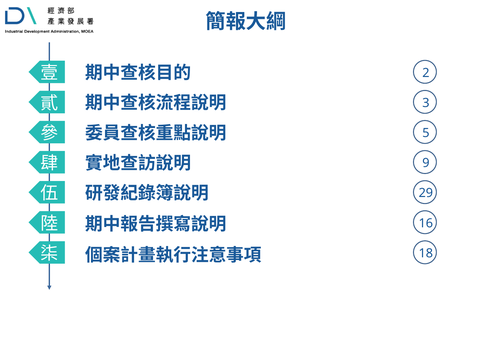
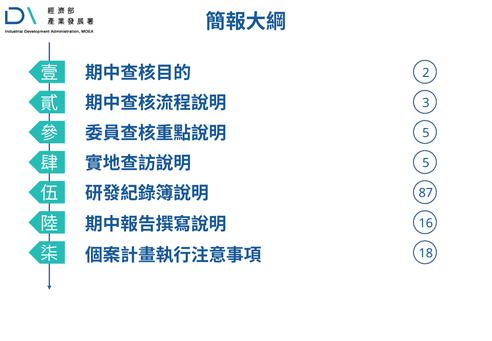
9: 9 -> 5 (426, 163)
29: 29 -> 87 (426, 193)
